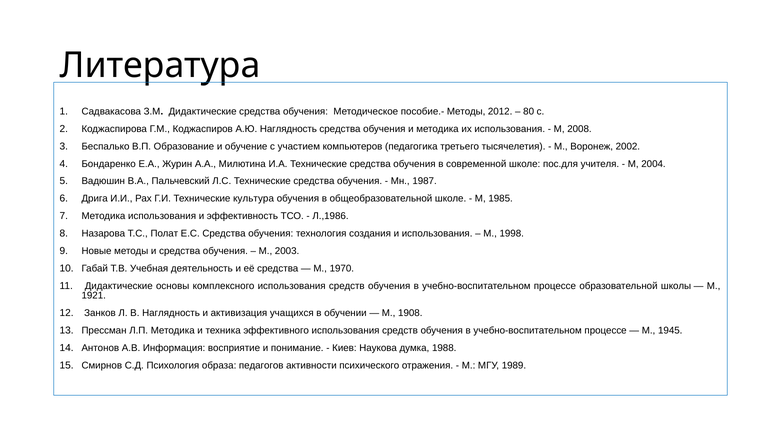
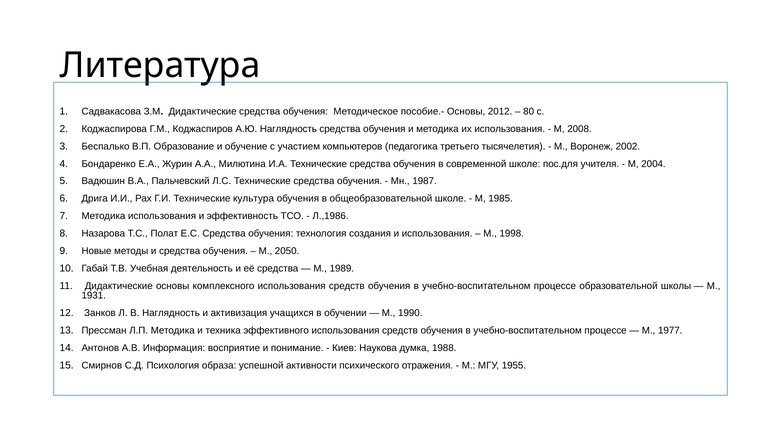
пособие.- Методы: Методы -> Основы (466, 111)
2003: 2003 -> 2050 (287, 251)
1970: 1970 -> 1989 (342, 269)
1921: 1921 -> 1931 (94, 296)
1908: 1908 -> 1990 (410, 313)
1945: 1945 -> 1977 (670, 331)
педагогов: педагогов -> успешной (261, 366)
1989: 1989 -> 1955 (514, 366)
